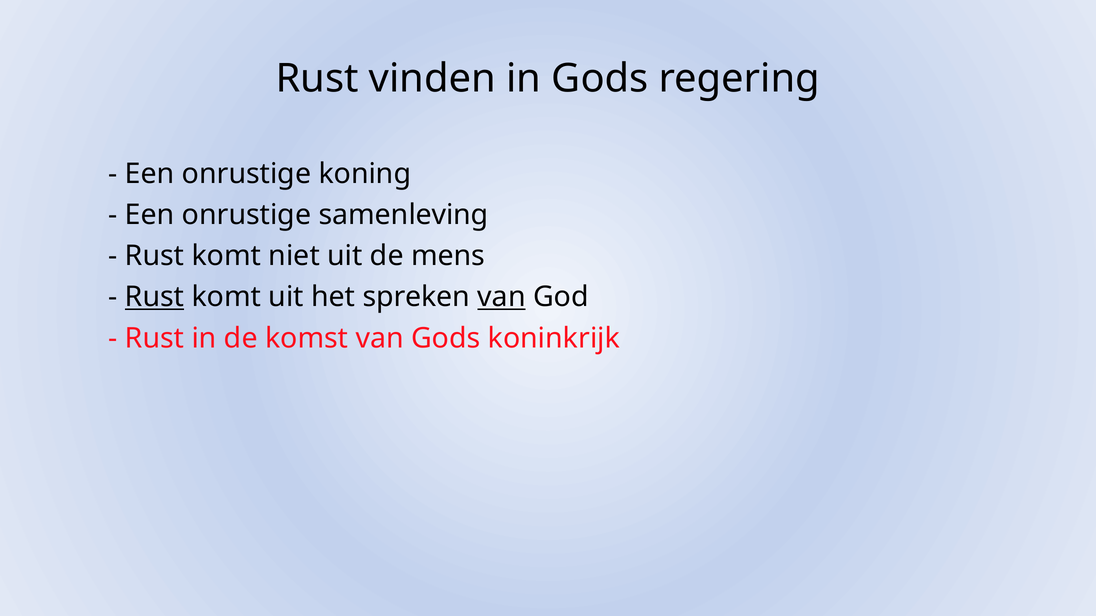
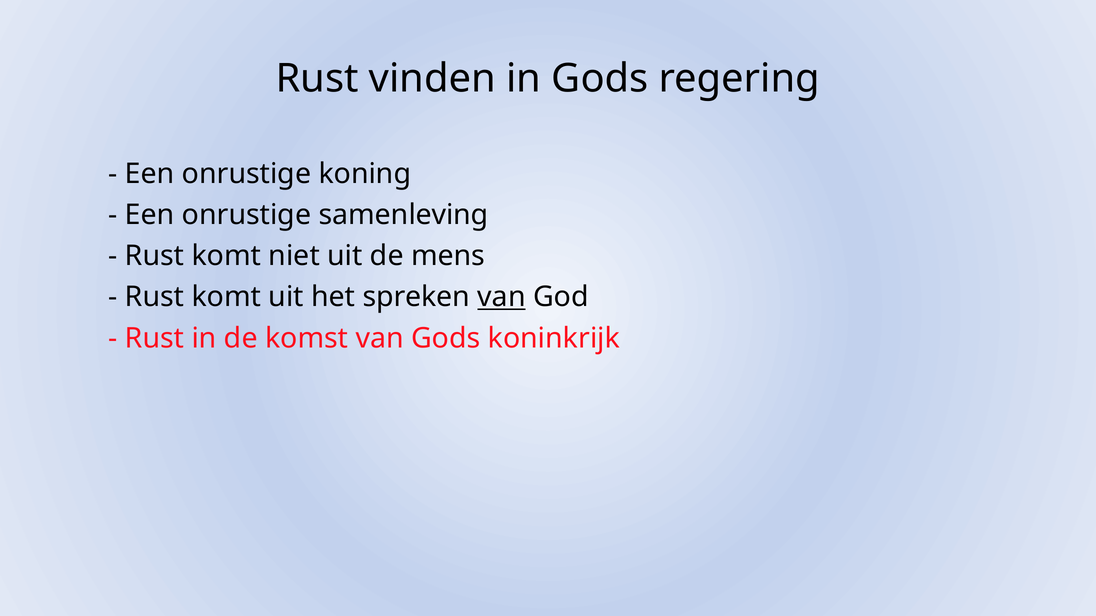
Rust underline: present -> none (154, 297)
